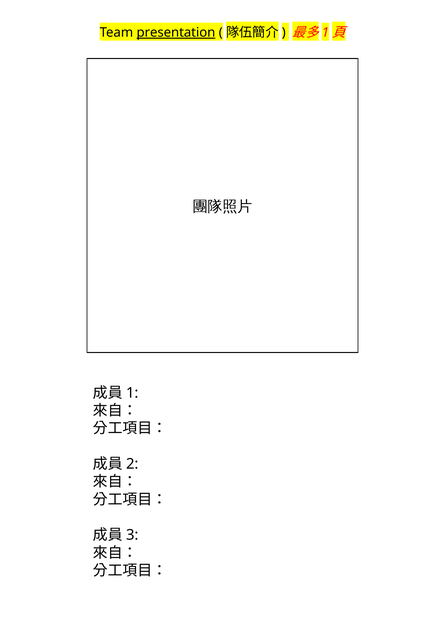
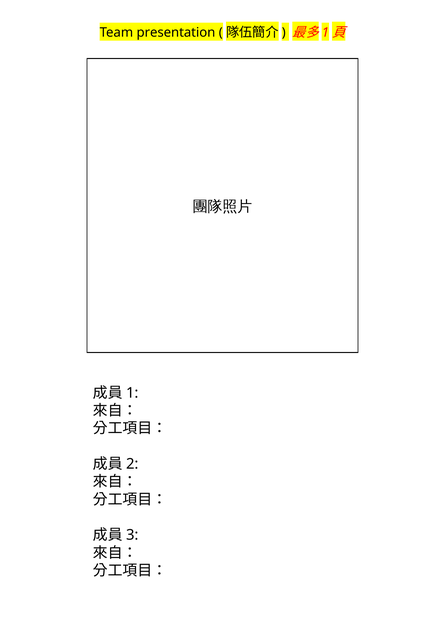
presentation underline: present -> none (176, 33)
